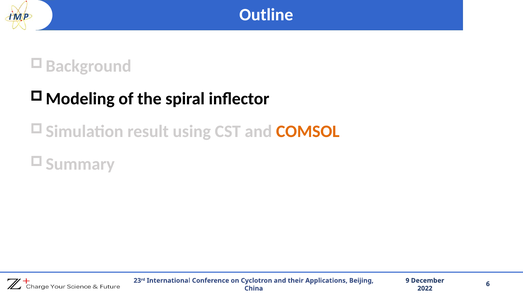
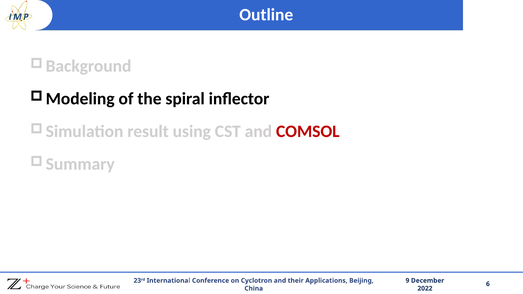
COMSOL colour: orange -> red (308, 131)
